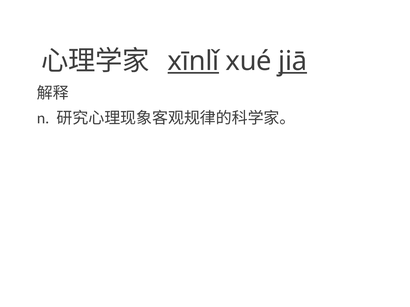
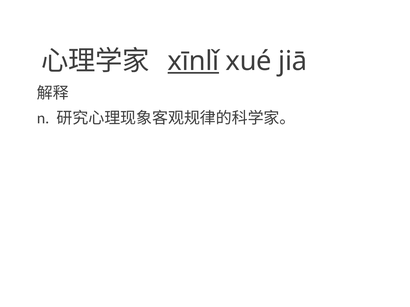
jiā underline: present -> none (293, 61)
